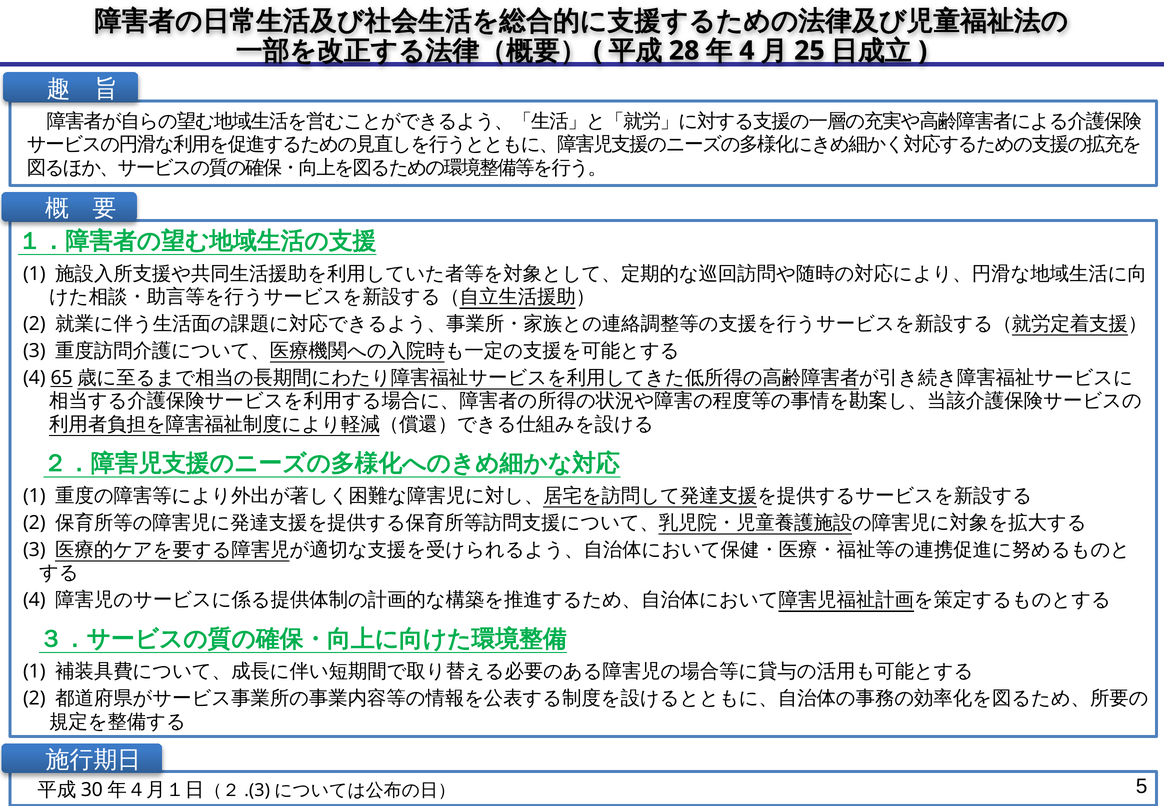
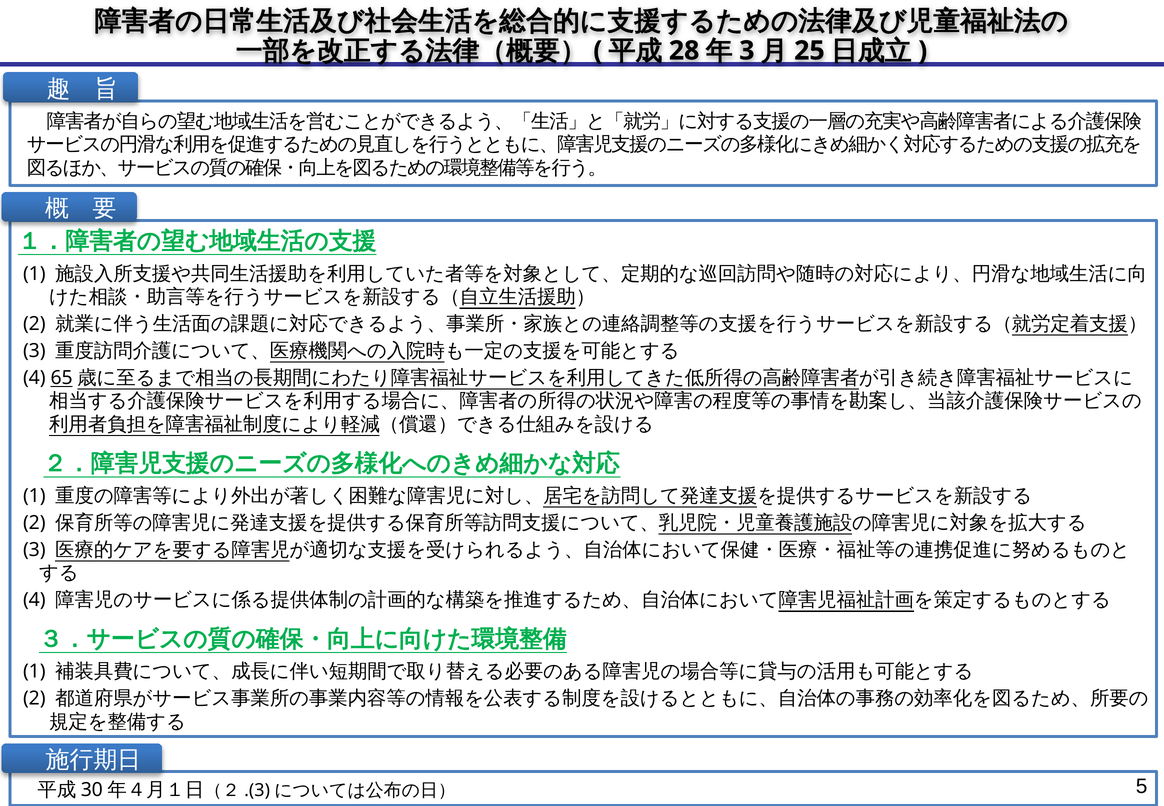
4: 4 -> 3 (747, 51)
